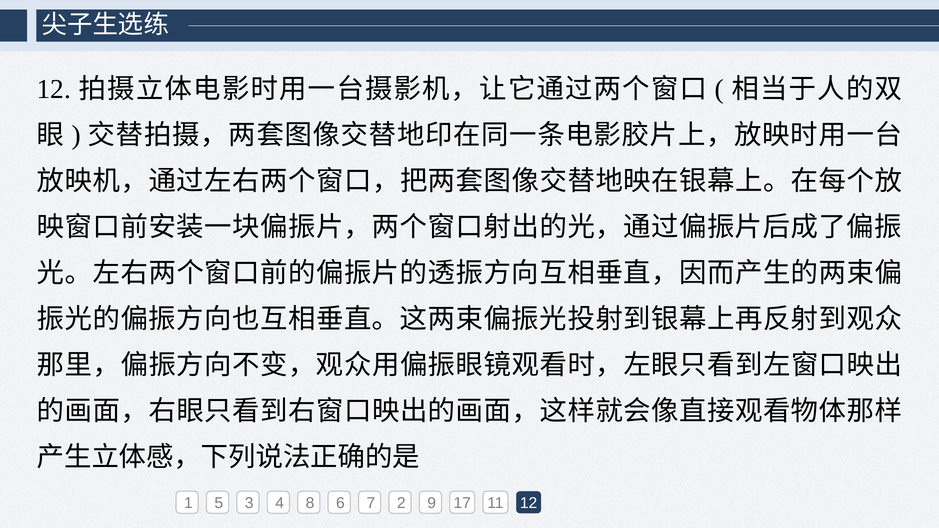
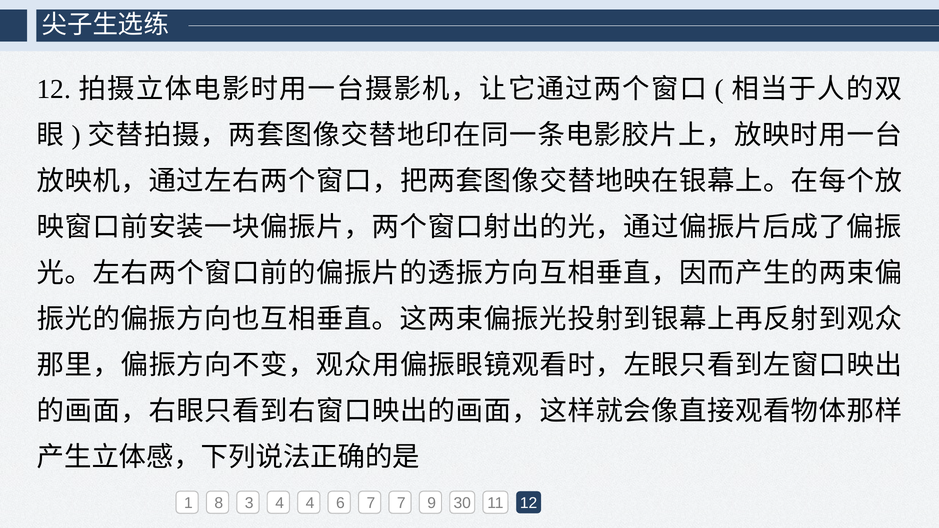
5: 5 -> 8 (219, 504)
4 8: 8 -> 4 (310, 504)
7 2: 2 -> 7 (401, 504)
17: 17 -> 30 (462, 504)
